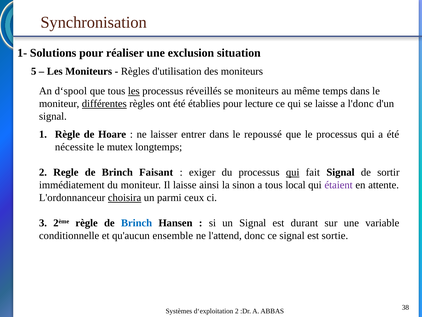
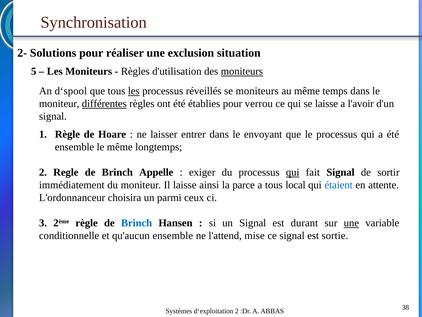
1-: 1- -> 2- (22, 53)
moniteurs underline: none -> present (242, 71)
lecture: lecture -> verrou (259, 104)
l'donc: l'donc -> l'avoir (361, 104)
repoussé: repoussé -> envoyant (263, 134)
nécessite: nécessite -> ensemble (75, 147)
le mutex: mutex -> même (120, 147)
Faisant: Faisant -> Appelle (156, 172)
sinon: sinon -> parce (244, 185)
étaient colour: purple -> blue (339, 185)
choisira underline: present -> none (125, 197)
une underline: none -> present (351, 223)
donc: donc -> mise (255, 235)
